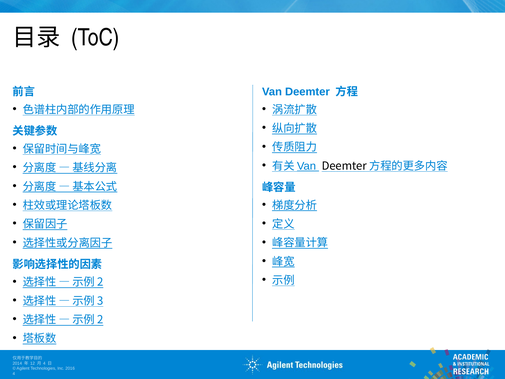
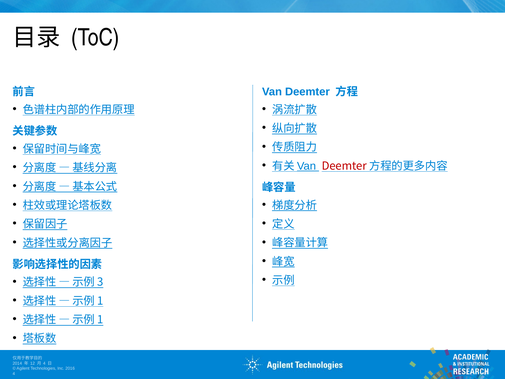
Deemter colour: black -> red (344, 166)
2: 2 -> 3 (100, 282)
3: 3 -> 1 (100, 301)
2: 2 -> 1 (100, 320)
